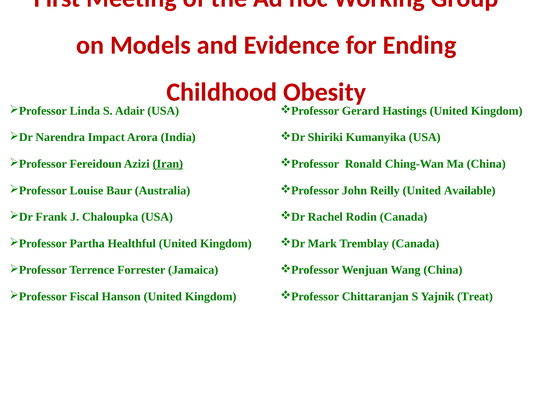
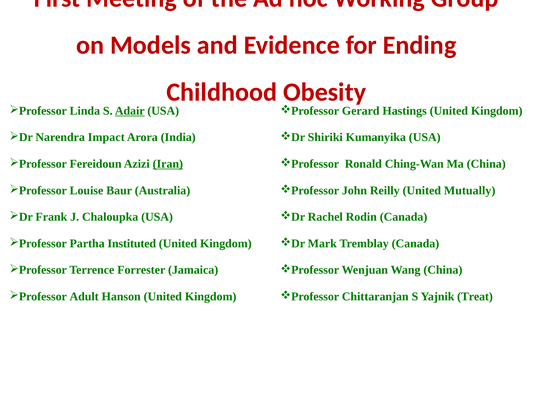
Adair underline: none -> present (130, 111)
Available: Available -> Mutually (470, 190)
Healthful: Healthful -> Instituted (132, 243)
Fiscal: Fiscal -> Adult (84, 296)
